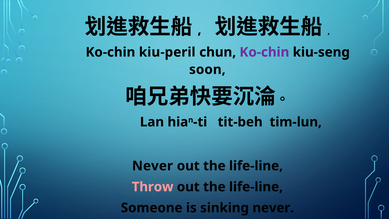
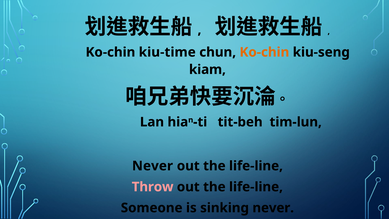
kiu-peril: kiu-peril -> kiu-time (167, 52)
Ko-chin colour: purple -> orange (264, 52)
soon: soon -> kiam (207, 69)
